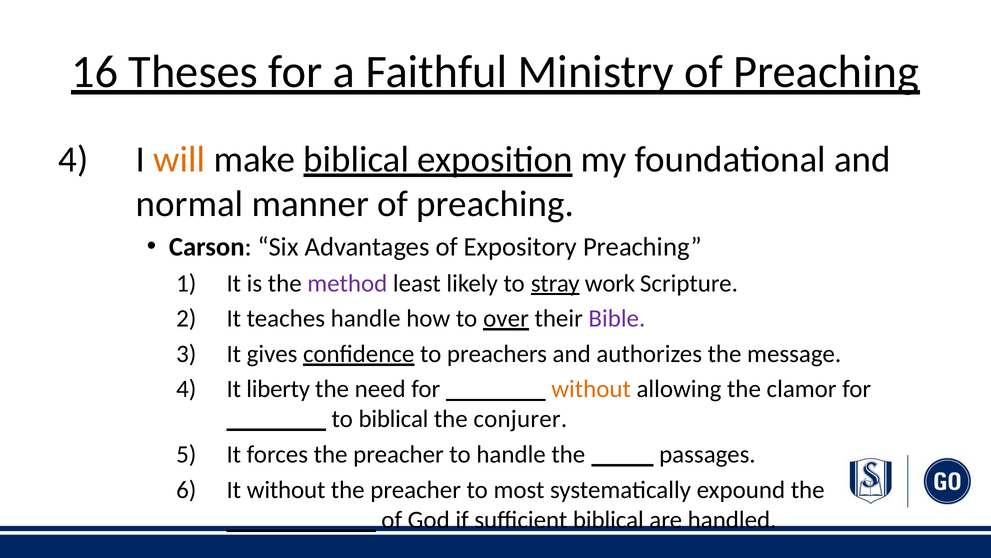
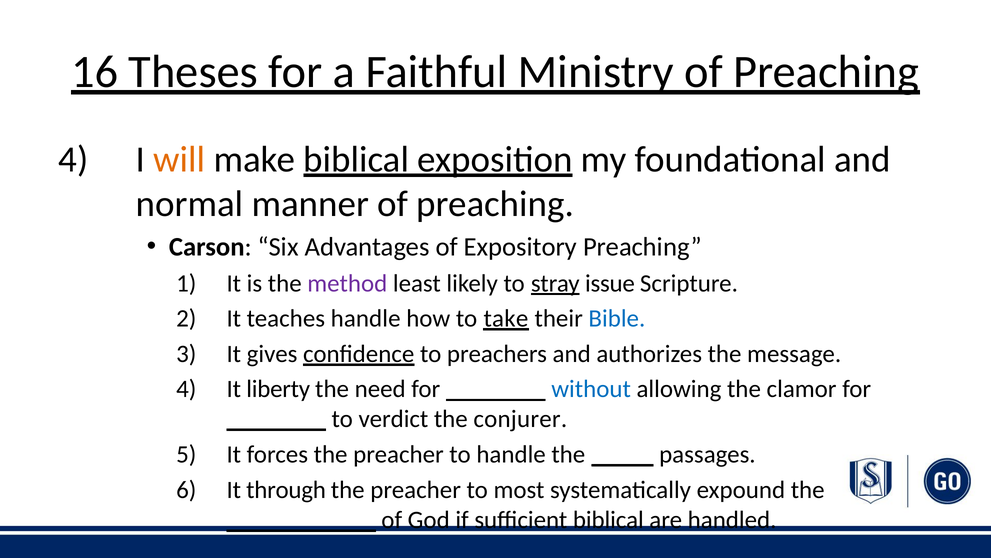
work: work -> issue (610, 283)
over: over -> take (506, 318)
Bible colour: purple -> blue (617, 318)
without colour: orange -> blue (591, 389)
to biblical: biblical -> verdict (393, 419)
It without: without -> through (286, 489)
